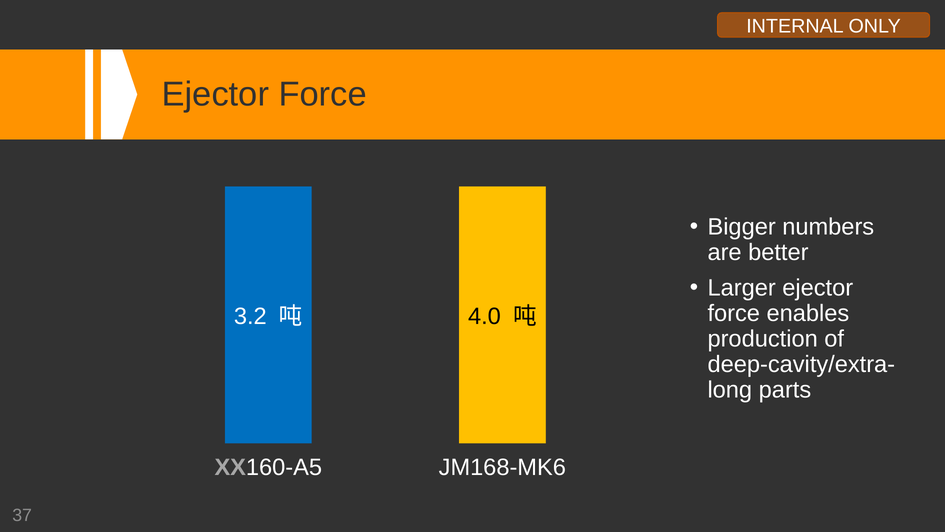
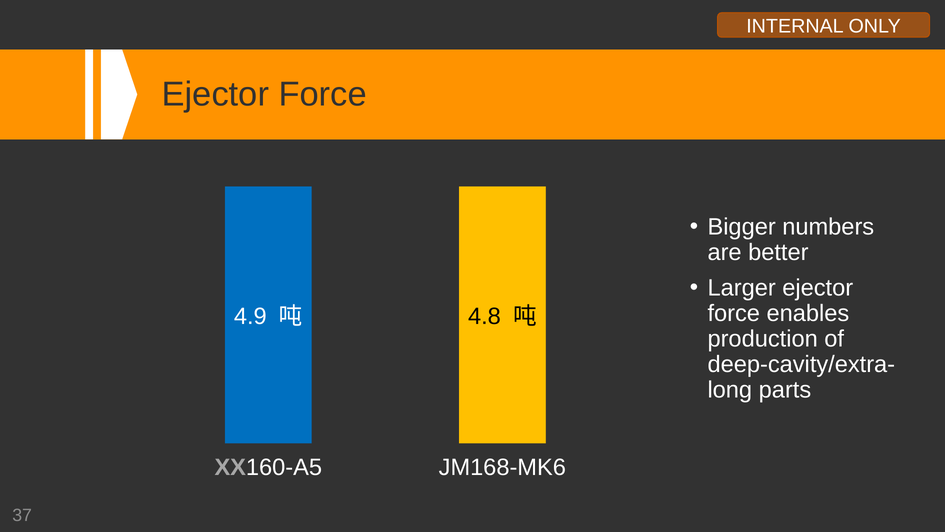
3.2: 3.2 -> 4.9 (250, 316)
4.0: 4.0 -> 4.8 (484, 316)
